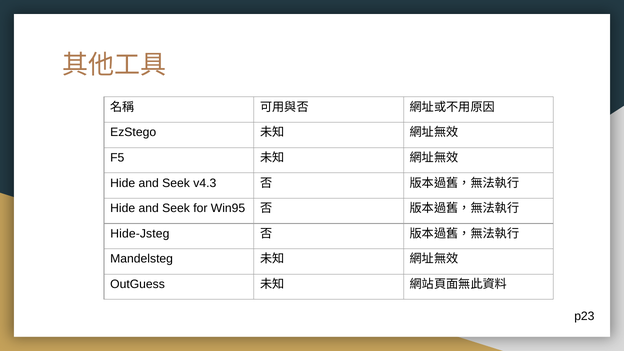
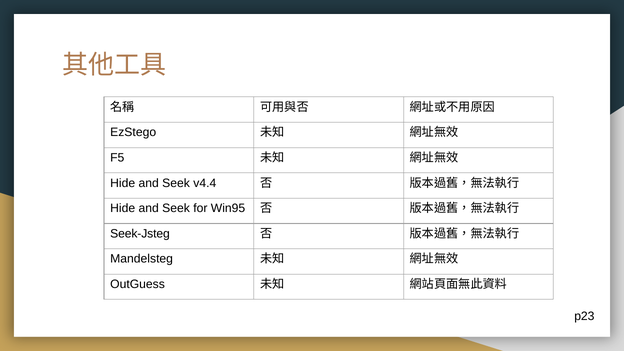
v4.3: v4.3 -> v4.4 (205, 183)
Hide-Jsteg: Hide-Jsteg -> Seek-Jsteg (140, 234)
